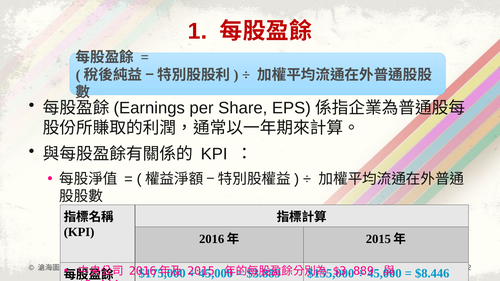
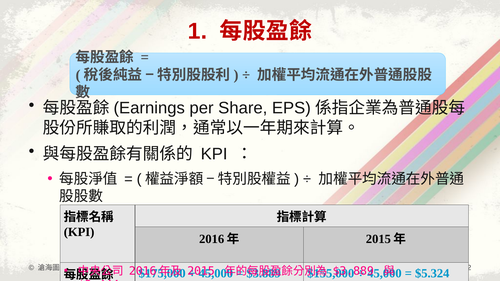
$8.446: $8.446 -> $5.324 (432, 274)
